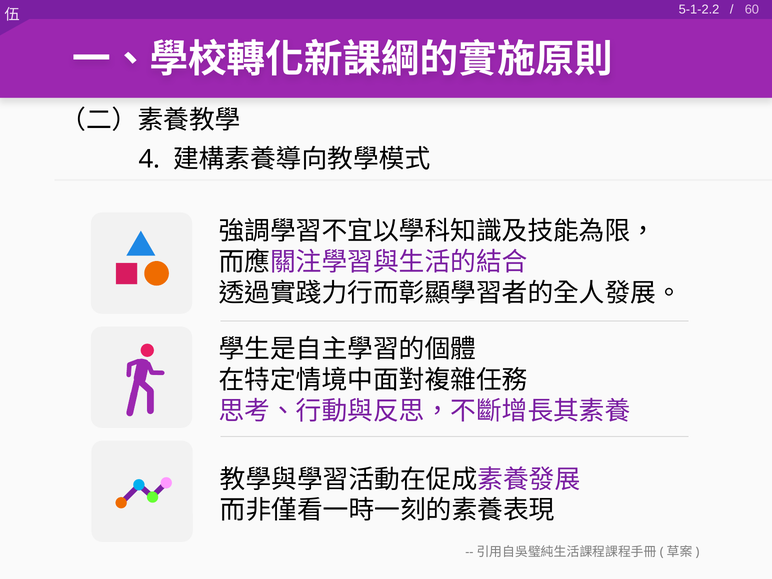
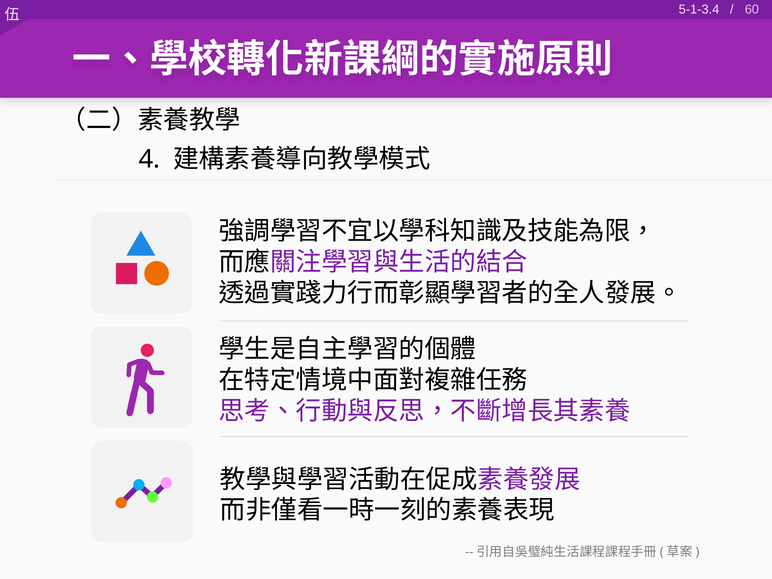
5-1-2.2: 5-1-2.2 -> 5-1-3.4 (699, 9)
